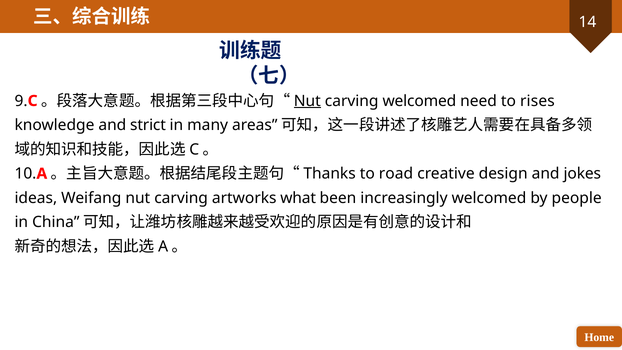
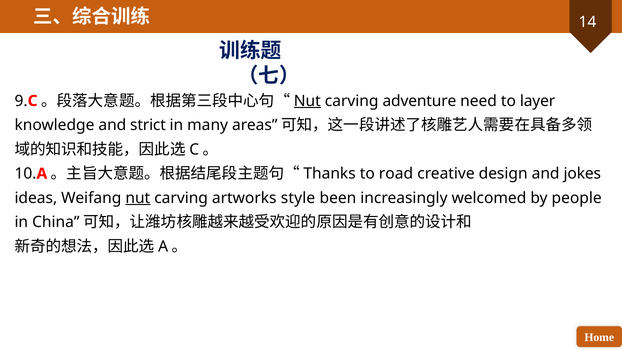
carving welcomed: welcomed -> adventure (419, 101)
rises: rises -> layer (538, 101)
nut underline: none -> present (138, 198)
what: what -> style (298, 198)
